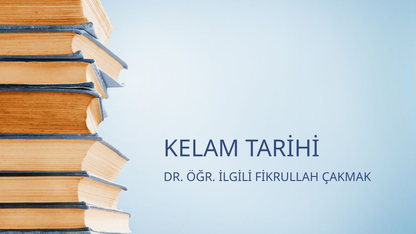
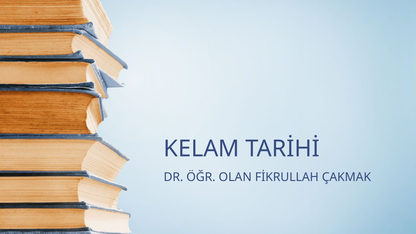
İLGİLİ: İLGİLİ -> OLAN (235, 177)
